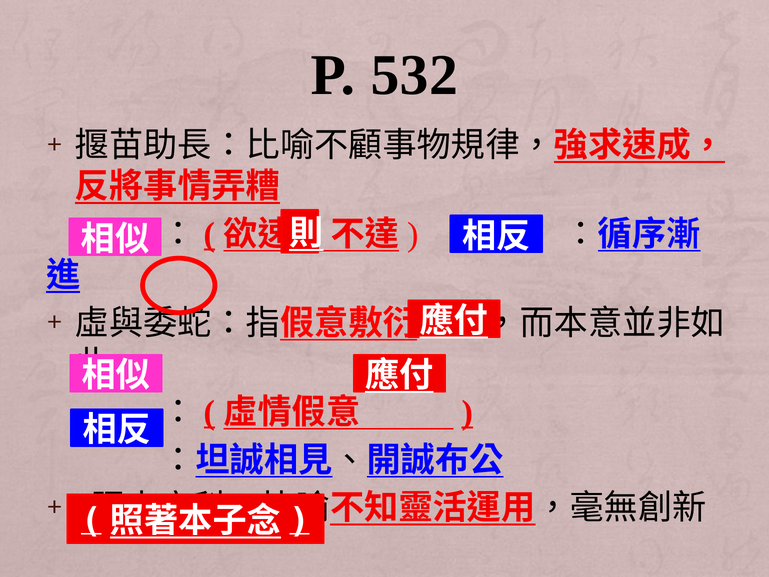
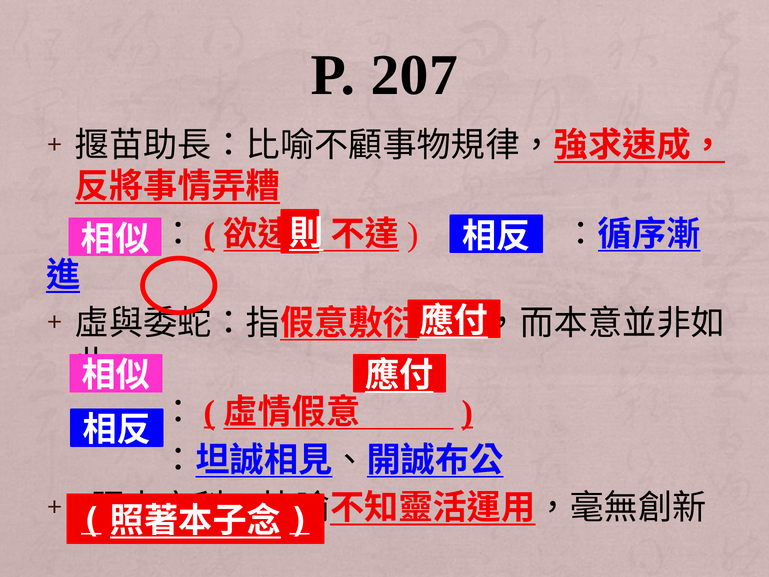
532: 532 -> 207 (414, 75)
